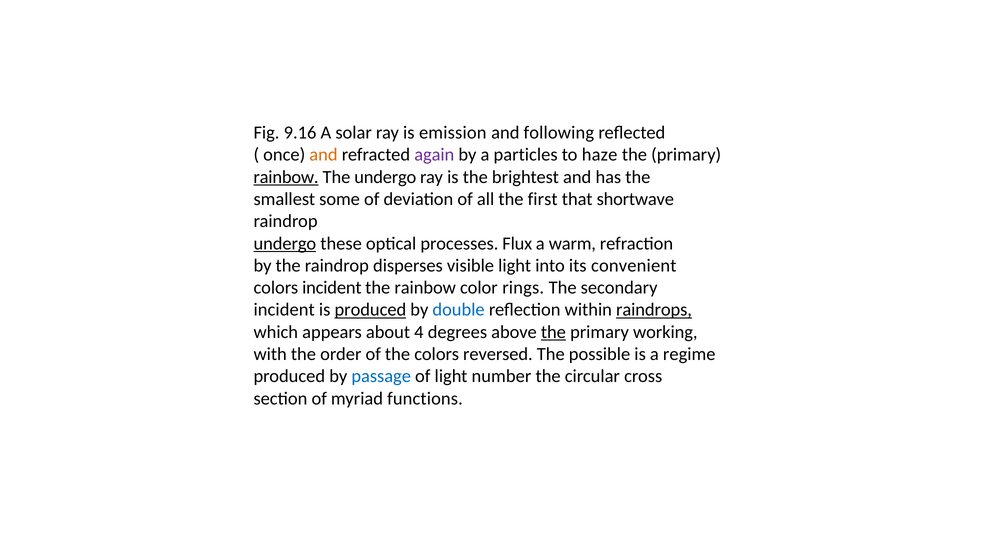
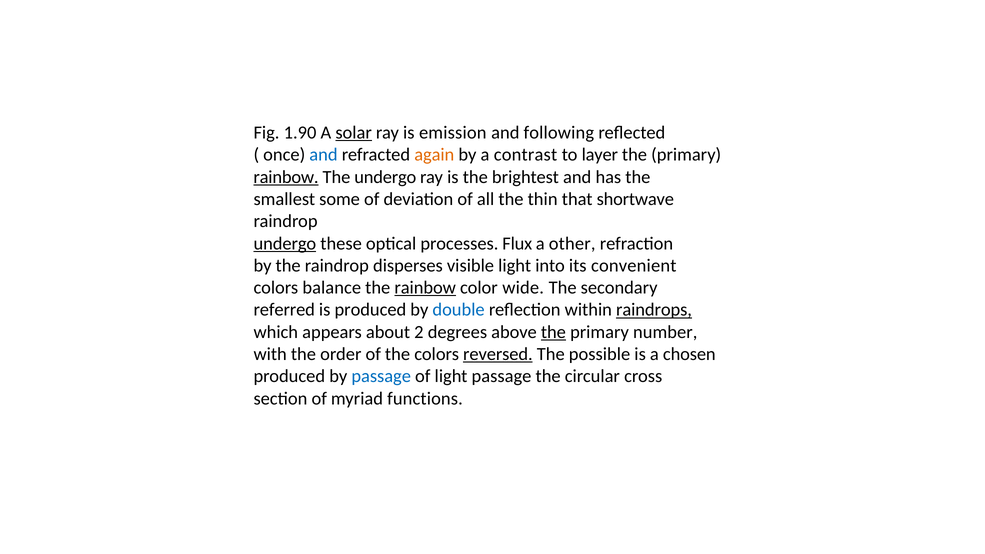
9.16: 9.16 -> 1.90 (300, 133)
solar underline: none -> present (354, 133)
and colour: orange -> blue (323, 155)
again colour: purple -> orange (434, 155)
particles: particles -> contrast (526, 155)
haze: haze -> layer (600, 155)
first: first -> thin (543, 199)
warm: warm -> other (572, 243)
colors incident: incident -> balance (332, 288)
rainbow underline: none -> present (425, 288)
rings: rings -> wide (523, 288)
incident: incident -> referred (284, 310)
produced underline: present -> none (370, 310)
4: 4 -> 2 (419, 332)
working: working -> number (665, 332)
reversed underline: none -> present (498, 354)
regime: regime -> chosen (689, 354)
light number: number -> passage (502, 376)
